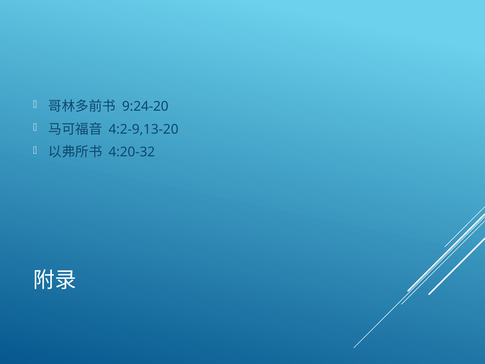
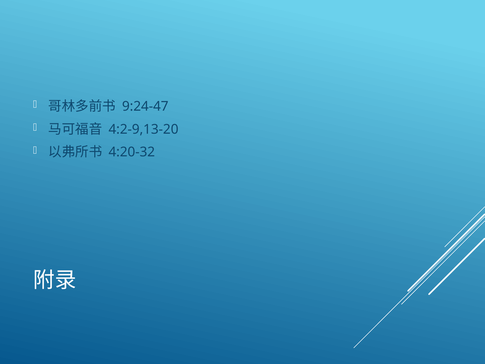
9:24-20: 9:24-20 -> 9:24-47 (145, 106)
